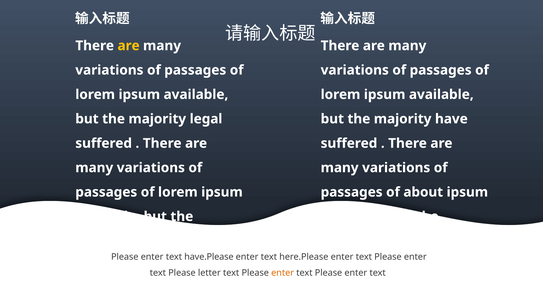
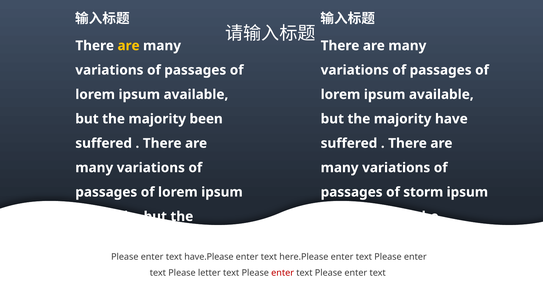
legal: legal -> been (206, 119)
about: about -> storm (423, 192)
enter colour: orange -> red (283, 273)
